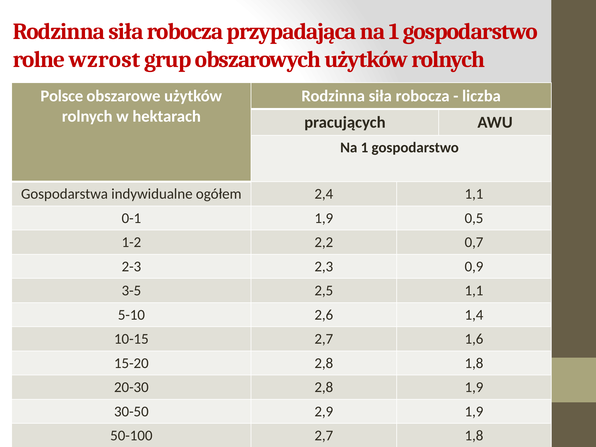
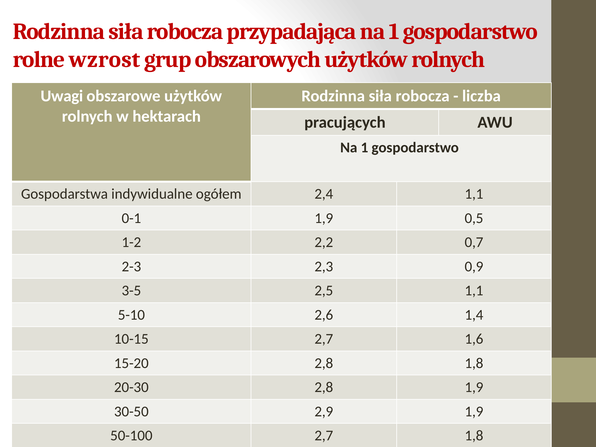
Polsce: Polsce -> Uwagi (62, 96)
